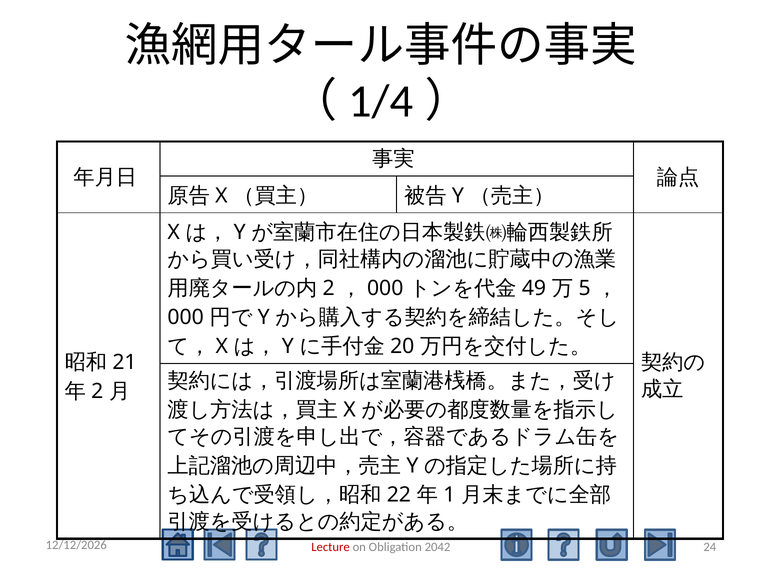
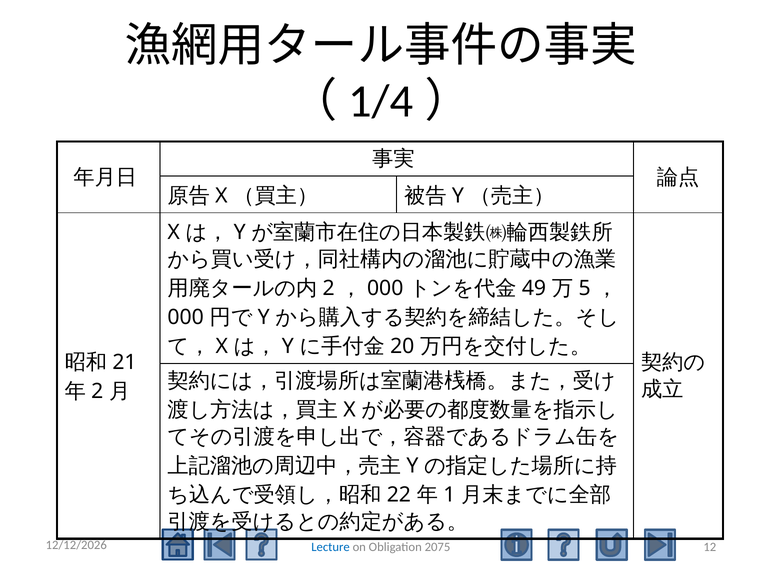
24: 24 -> 12 (710, 547)
Lecture colour: red -> blue (331, 548)
2042: 2042 -> 2075 (437, 548)
